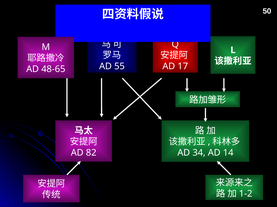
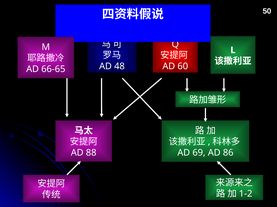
55: 55 -> 48 (119, 67)
17: 17 -> 60 (183, 67)
48-65: 48-65 -> 66-65 (53, 69)
82: 82 -> 88 (91, 153)
34: 34 -> 69 (199, 153)
14: 14 -> 86 (228, 153)
